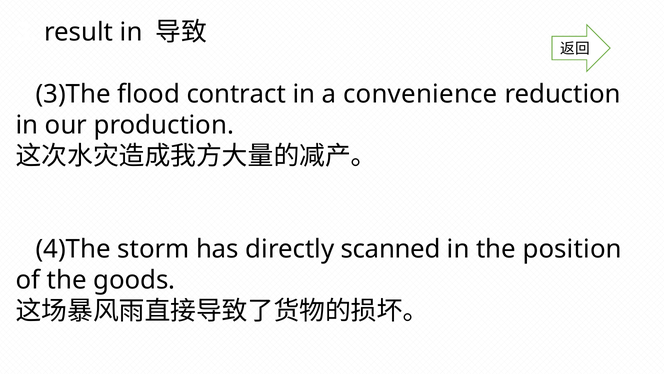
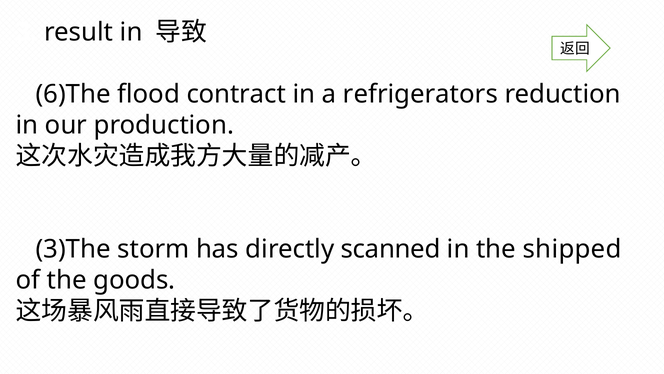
3)The: 3)The -> 6)The (73, 94)
convenience: convenience -> refrigerators (420, 94)
4)The: 4)The -> 3)The (73, 249)
position: position -> shipped (572, 249)
